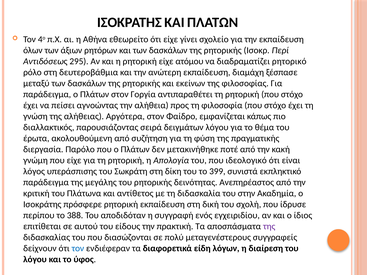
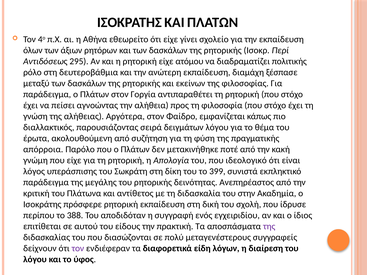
ρητορικό: ρητορικό -> πολιτικής (289, 62)
διεργασία: διεργασία -> απόρροια (43, 150)
τον colour: blue -> purple (78, 249)
